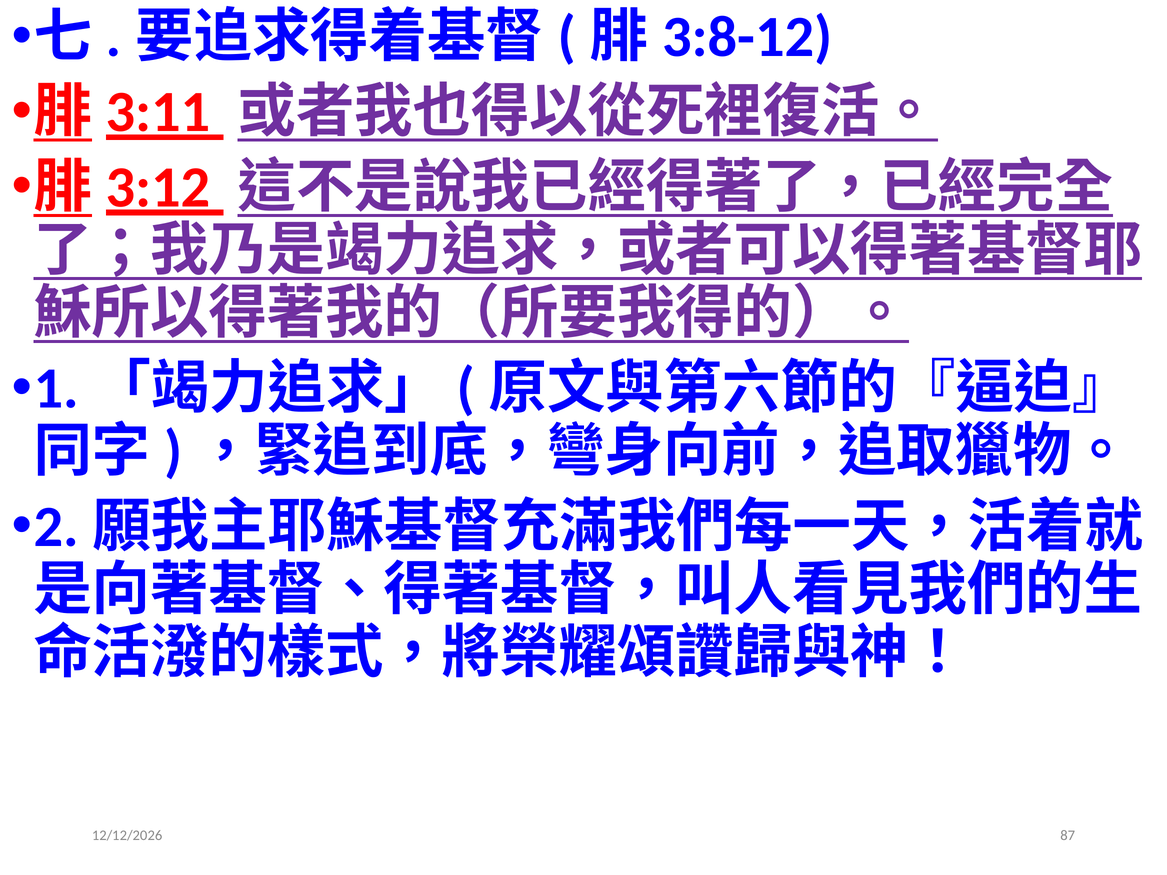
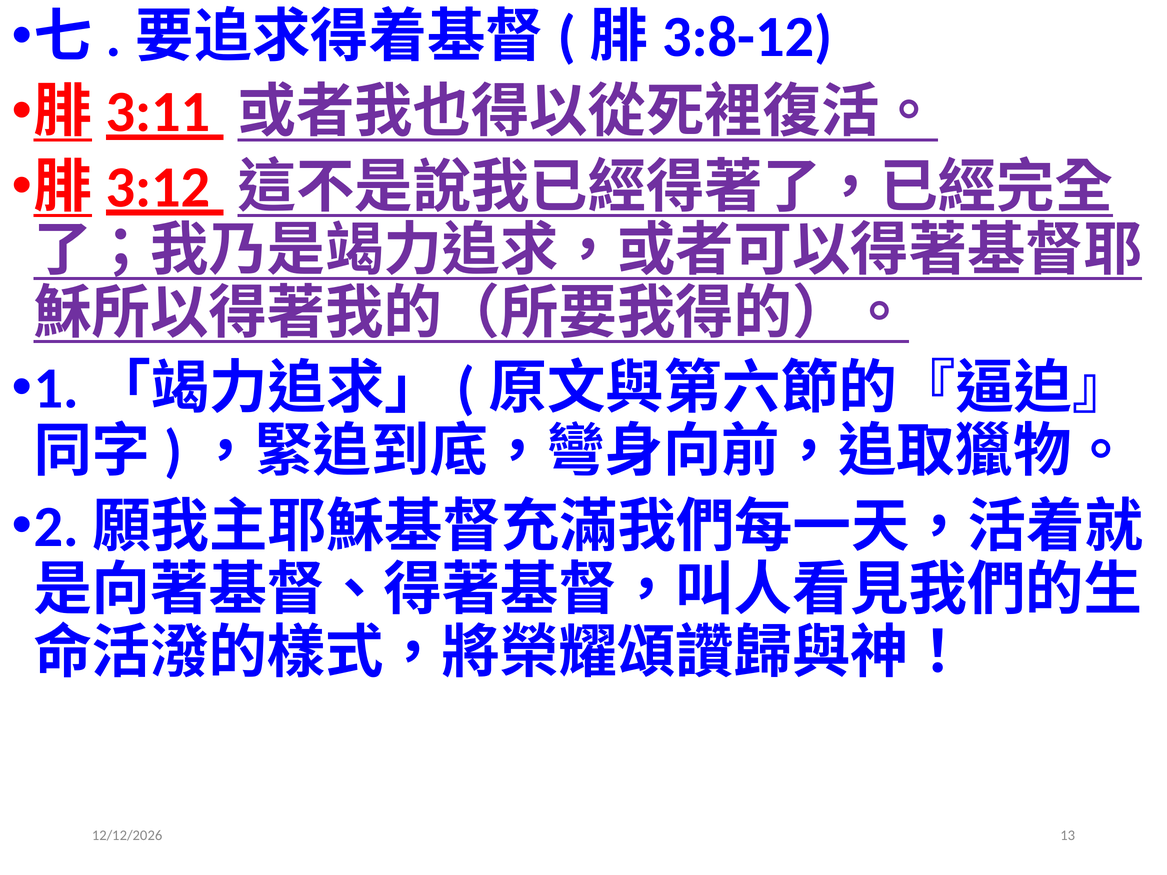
87: 87 -> 13 (1068, 835)
